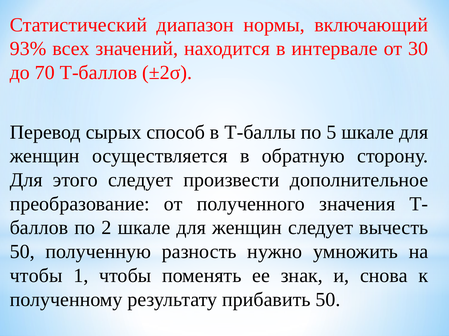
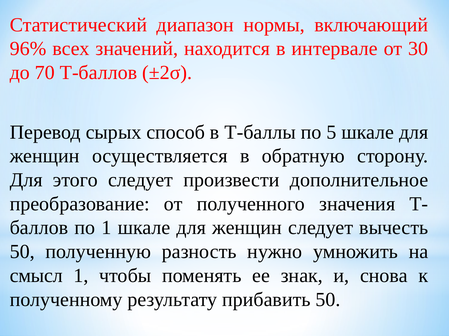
93%: 93% -> 96% (28, 49)
по 2: 2 -> 1 (106, 228)
чтобы: чтобы -> смысл (36, 276)
